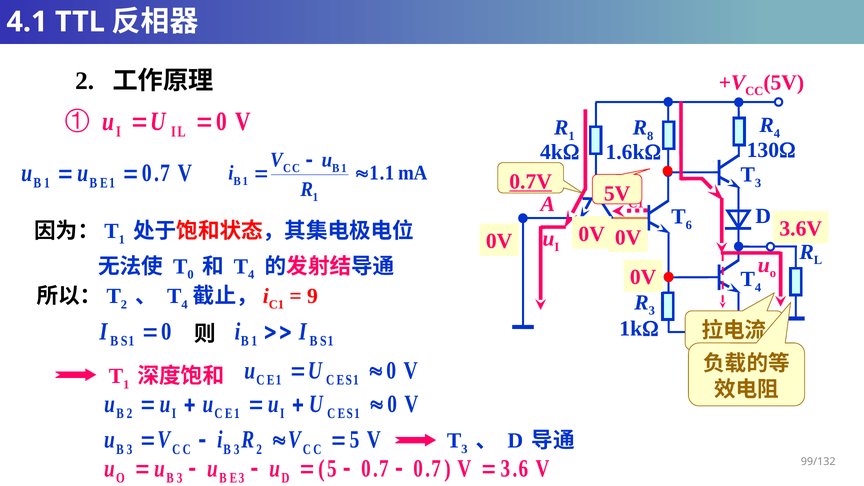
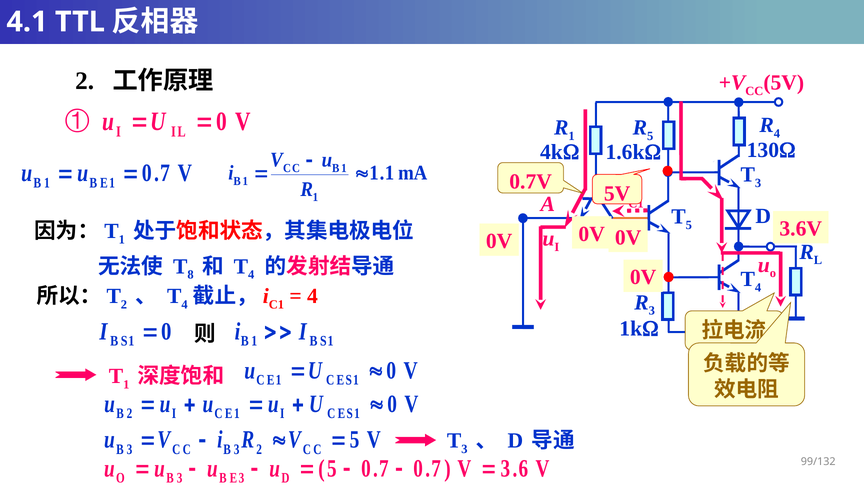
8: 8 -> 5 (650, 136)
0.7V underline: present -> none (531, 182)
6: 6 -> 5 (689, 225)
0: 0 -> 8 (191, 275)
9: 9 -> 4 (312, 296)
